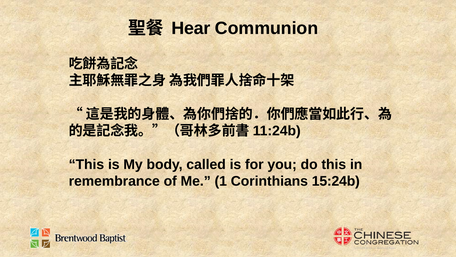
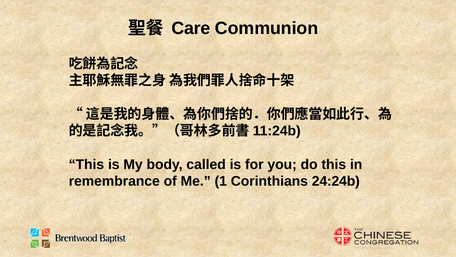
Hear: Hear -> Care (191, 28)
15:24b: 15:24b -> 24:24b (336, 181)
